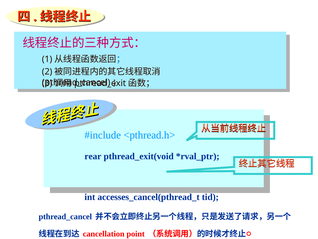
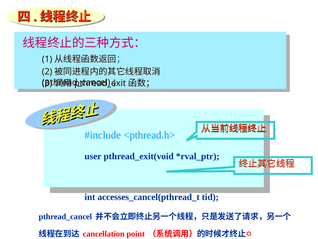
rear: rear -> user (93, 156)
